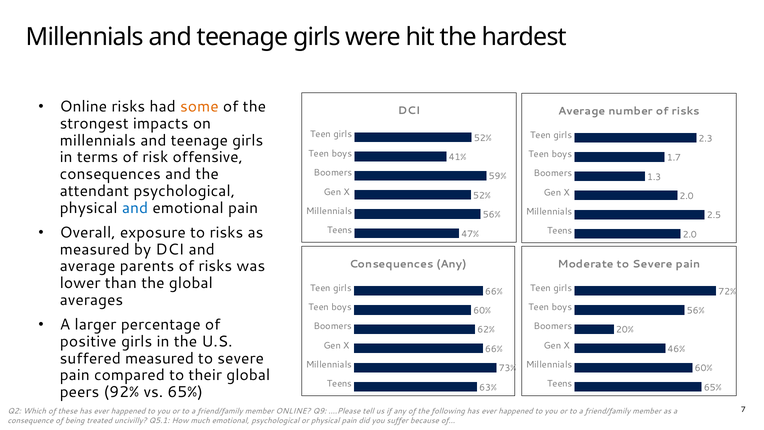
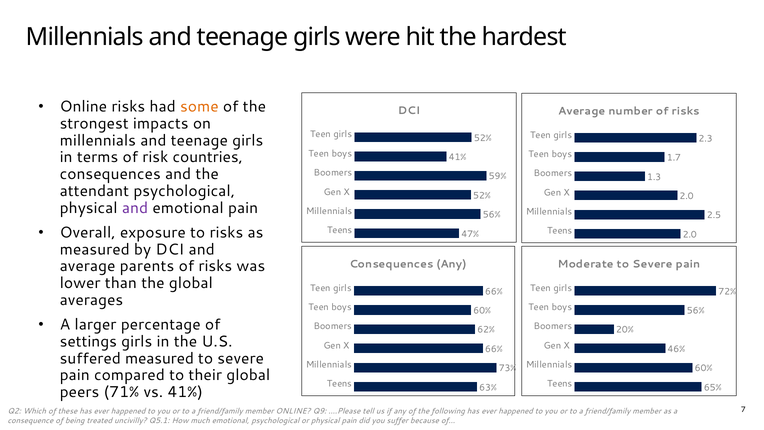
offensive: offensive -> countries (208, 157)
and colour: blue -> purple (135, 208)
positive: positive -> settings (88, 341)
92%: 92% -> 71% (121, 392)
vs 65%: 65% -> 41% (185, 392)
